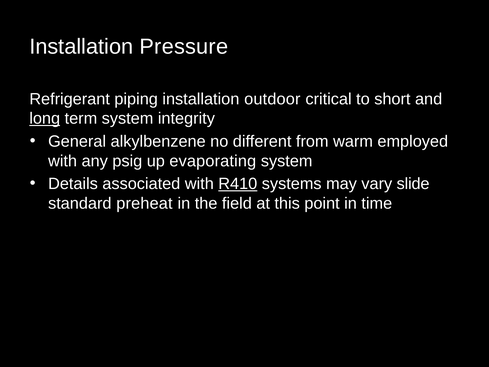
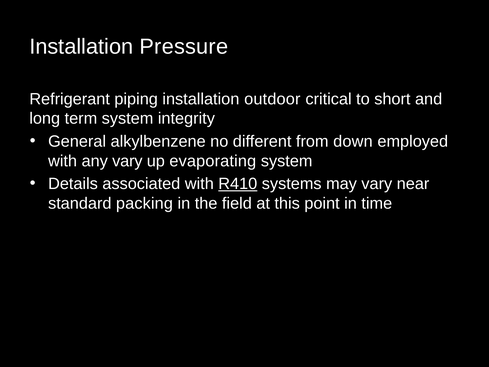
long underline: present -> none (45, 119)
warm: warm -> down (353, 141)
any psig: psig -> vary (127, 161)
slide: slide -> near (413, 184)
preheat: preheat -> packing (144, 203)
